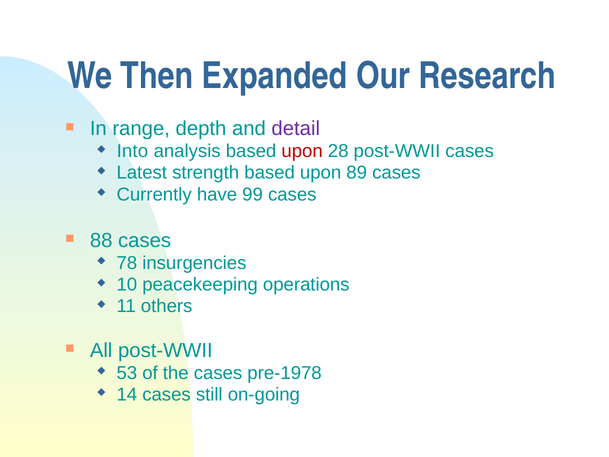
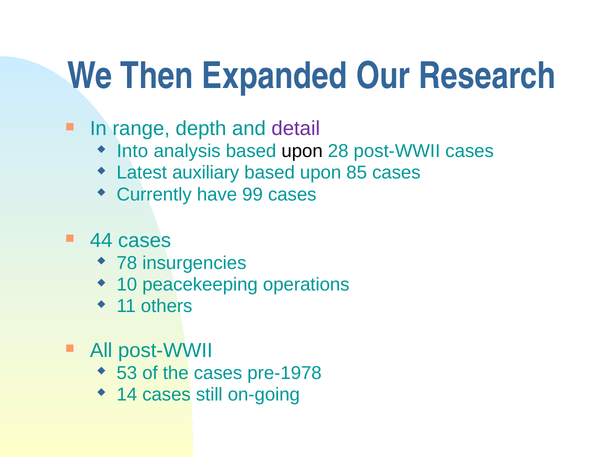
upon colour: red -> black (302, 151)
strength: strength -> auxiliary (206, 173)
89: 89 -> 85 (357, 173)
88: 88 -> 44 (101, 240)
